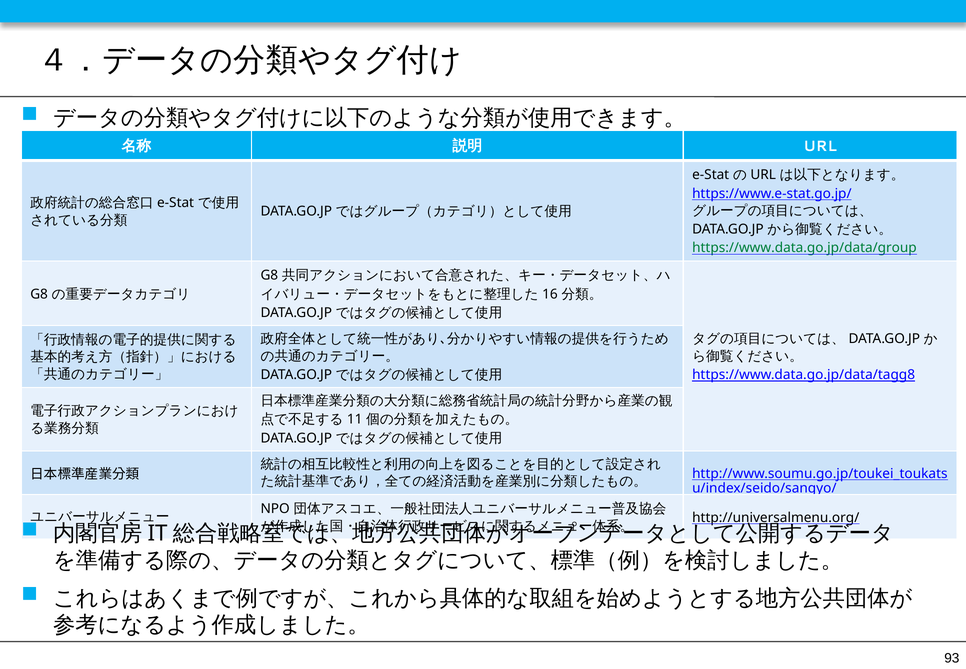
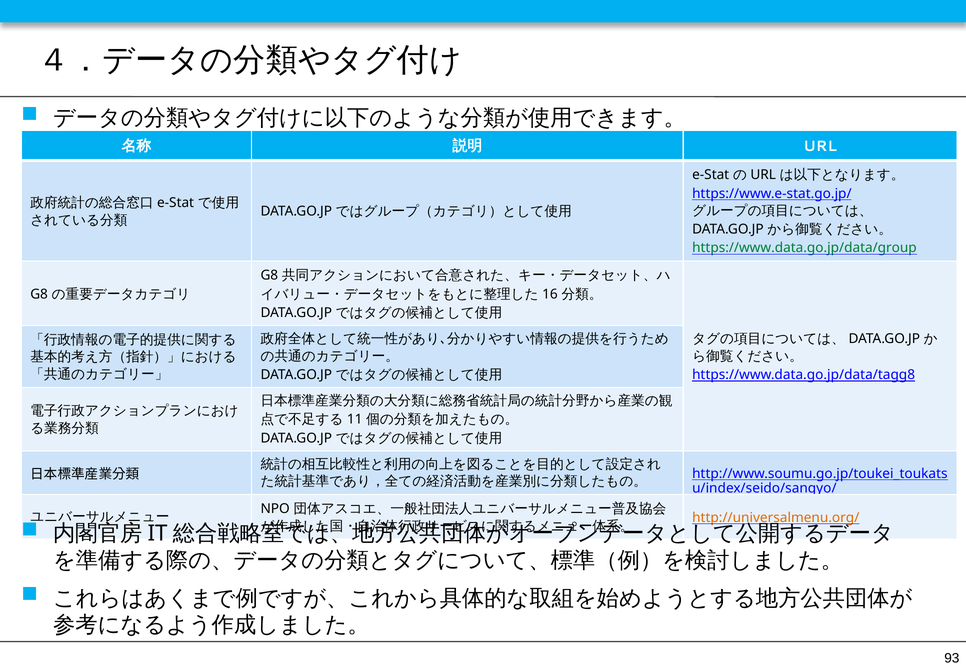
http://universalmenu.org/ colour: black -> orange (776, 517)
